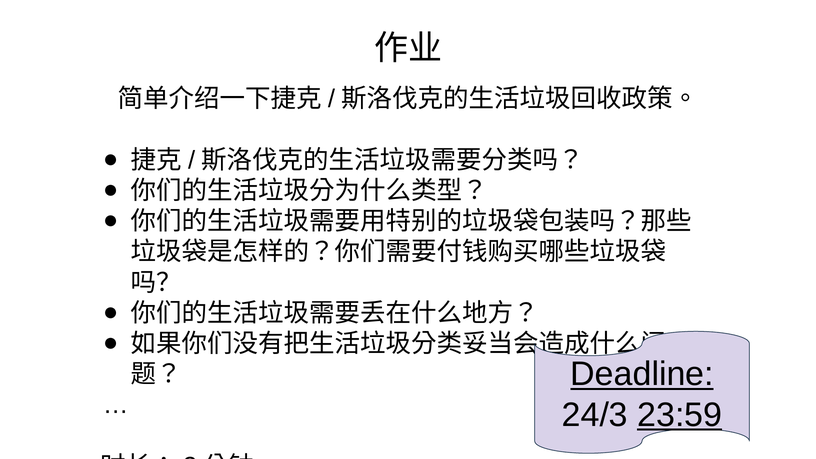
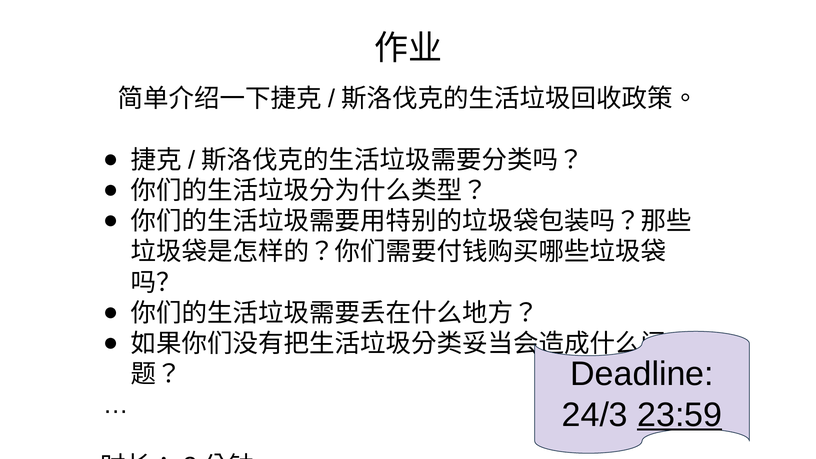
Deadline underline: present -> none (642, 374)
